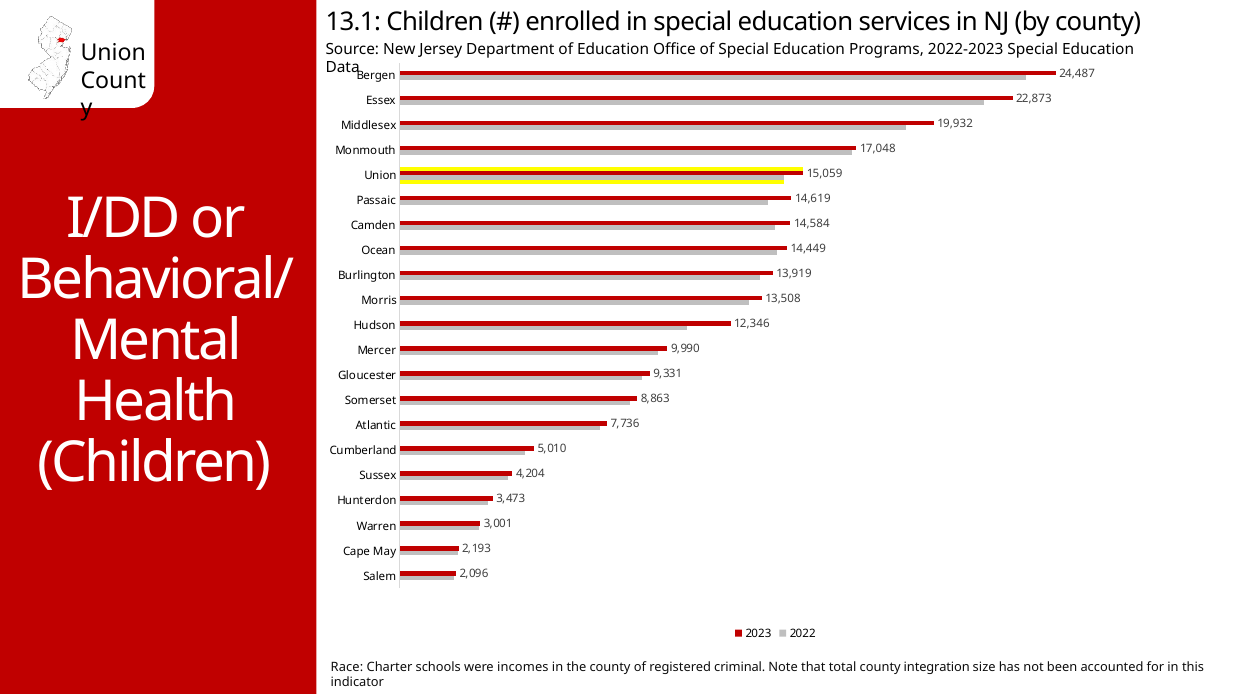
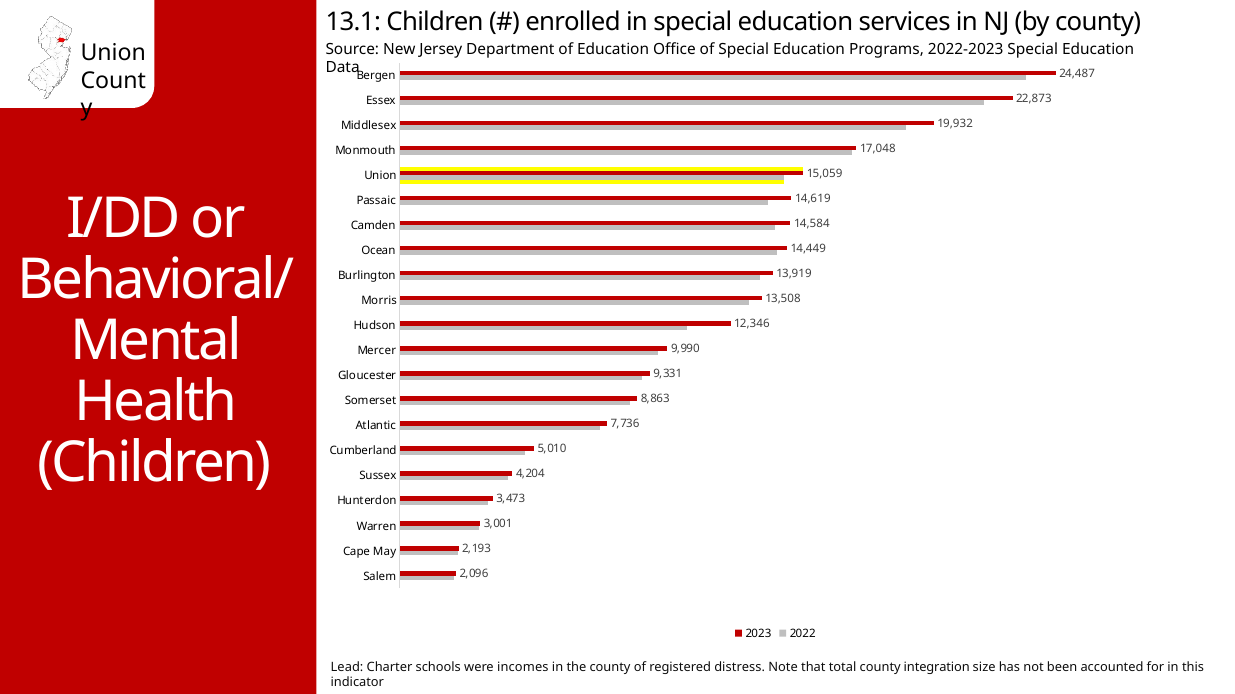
Race: Race -> Lead (347, 667)
criminal: criminal -> distress (740, 667)
